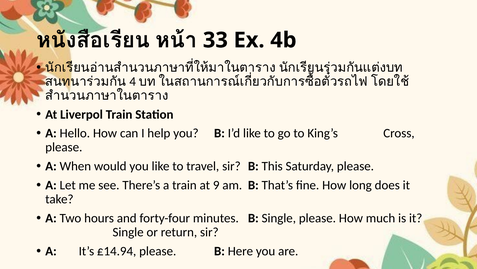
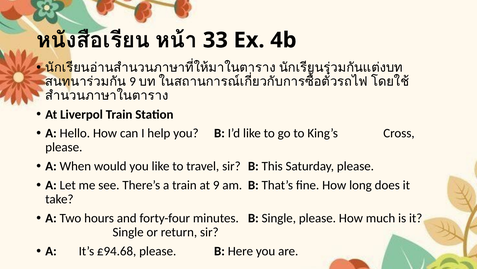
4: 4 -> 9 (133, 81)
£14.94: £14.94 -> £94.68 (117, 251)
